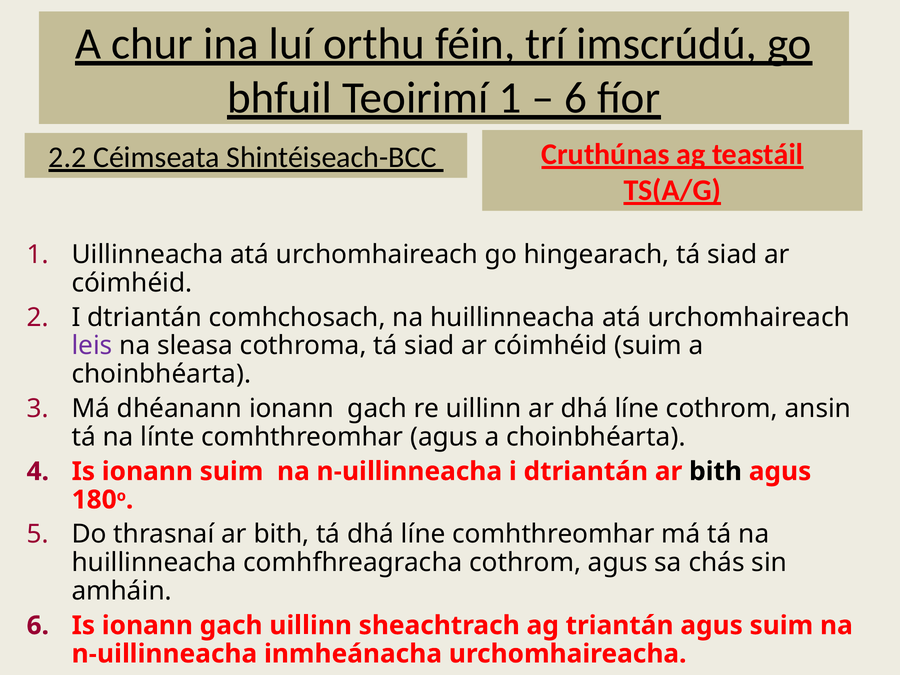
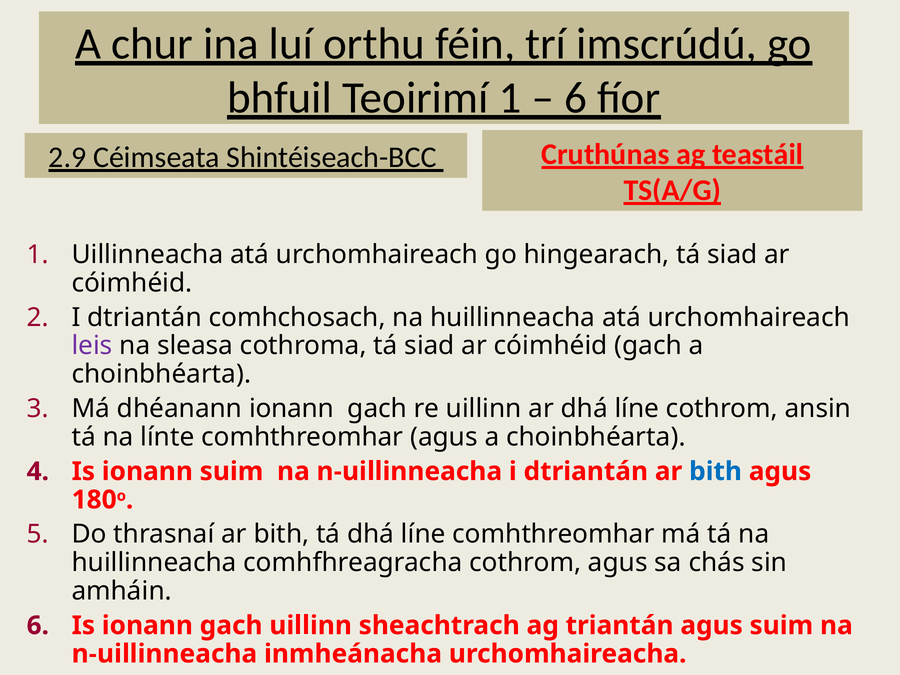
2.2: 2.2 -> 2.9 (67, 158)
cóimhéid suim: suim -> gach (648, 346)
bith colour: black -> blue (716, 471)
